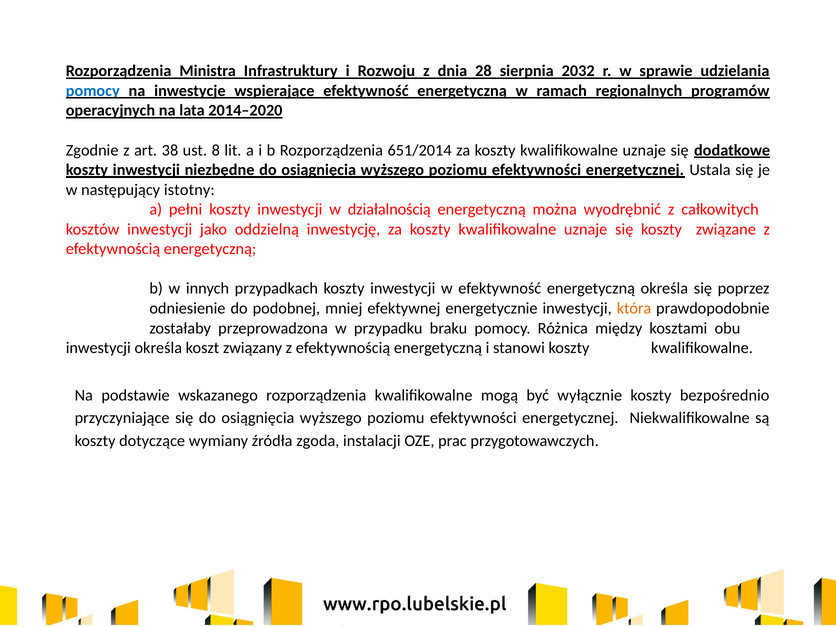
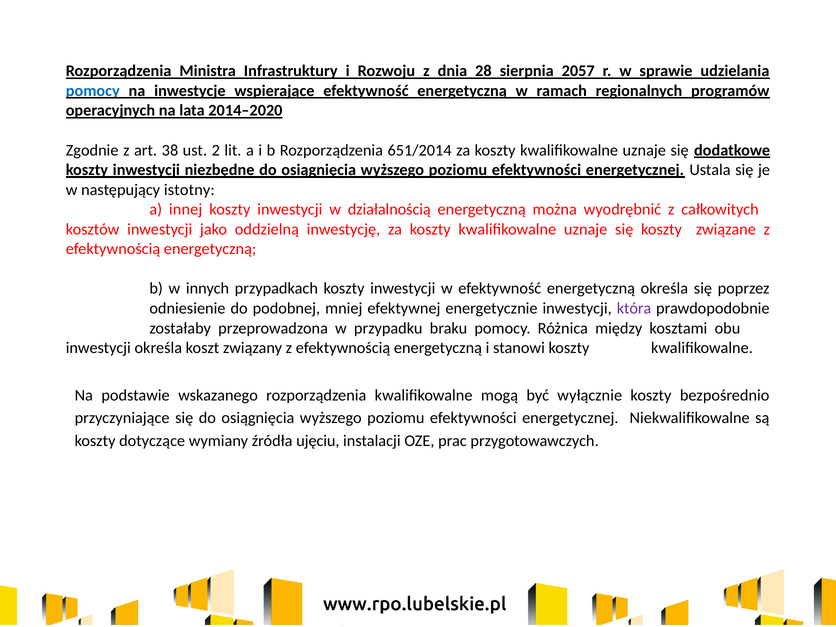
2032: 2032 -> 2057 (578, 71)
8: 8 -> 2 (216, 150)
pełni: pełni -> innej (186, 209)
która colour: orange -> purple (634, 308)
zgoda: zgoda -> ujęciu (318, 441)
